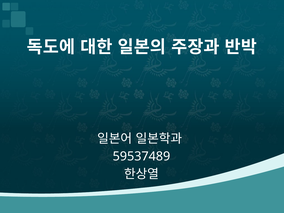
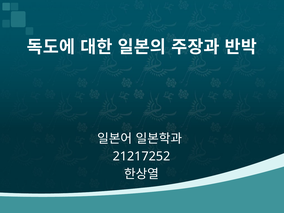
59537489: 59537489 -> 21217252 (142, 156)
